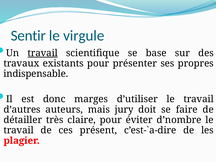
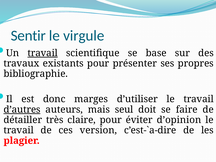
indispensable: indispensable -> bibliographie (36, 74)
d’autres underline: none -> present (22, 110)
jury: jury -> seul (124, 110)
d’nombre: d’nombre -> d’opinion (179, 120)
présent: présent -> version (98, 130)
